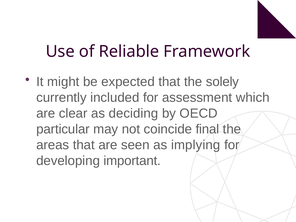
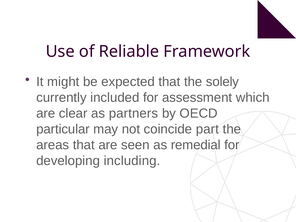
deciding: deciding -> partners (133, 113)
final: final -> part (207, 129)
implying: implying -> remedial (196, 145)
important: important -> including (132, 161)
